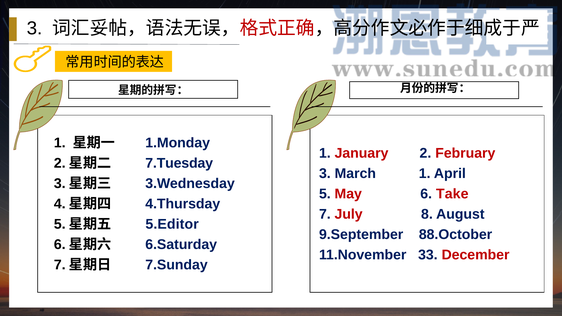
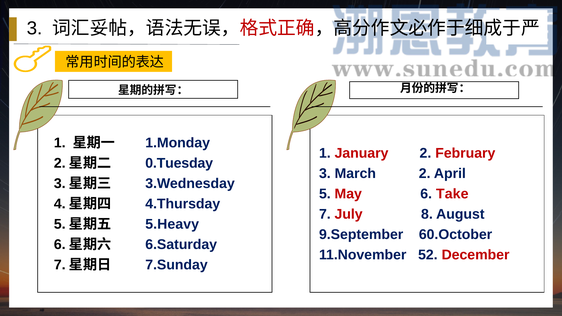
7.Tuesday: 7.Tuesday -> 0.Tuesday (179, 163)
March 1: 1 -> 2 (425, 173)
5.Editor: 5.Editor -> 5.Heavy (172, 224)
88.October: 88.October -> 60.October (456, 235)
33: 33 -> 52 (428, 255)
